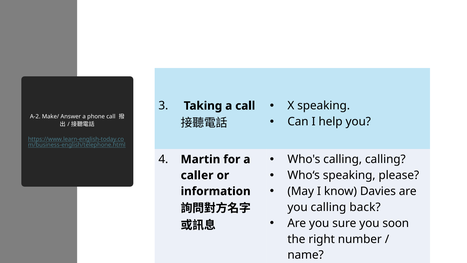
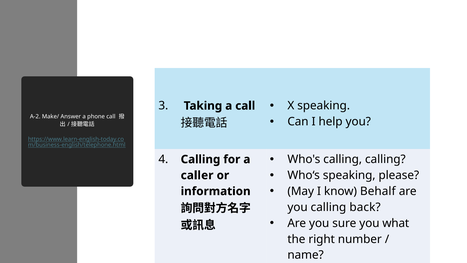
4 Martin: Martin -> Calling (201, 159)
Davies: Davies -> Behalf (378, 191)
soon: soon -> what (396, 223)
